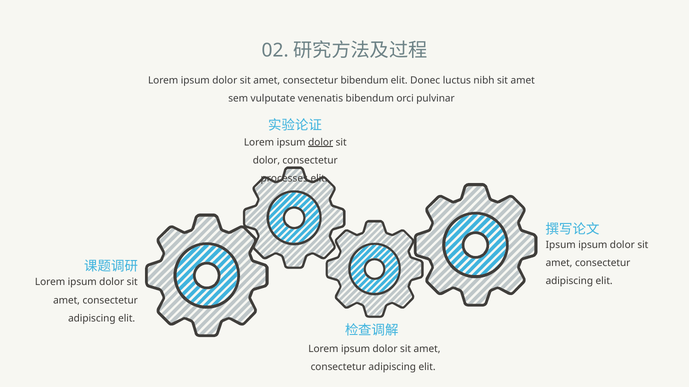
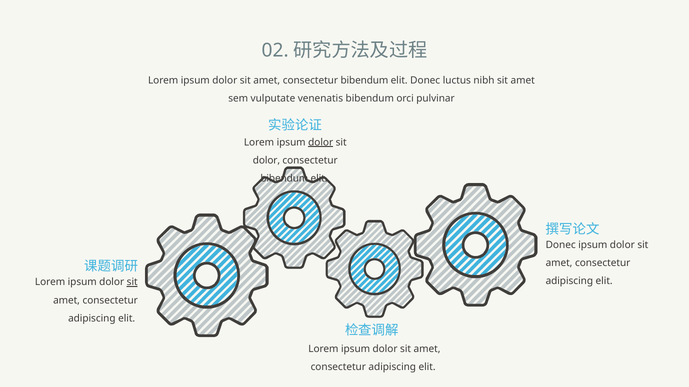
processes: processes -> bibendum (284, 179)
Ipsum: Ipsum -> Donec (561, 245)
sit underline: none -> present (132, 283)
